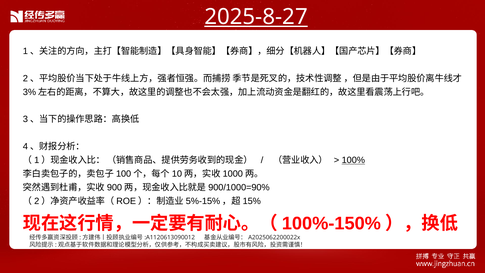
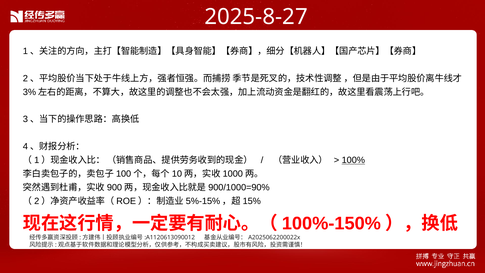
2025-8-27 underline: present -> none (256, 17)
